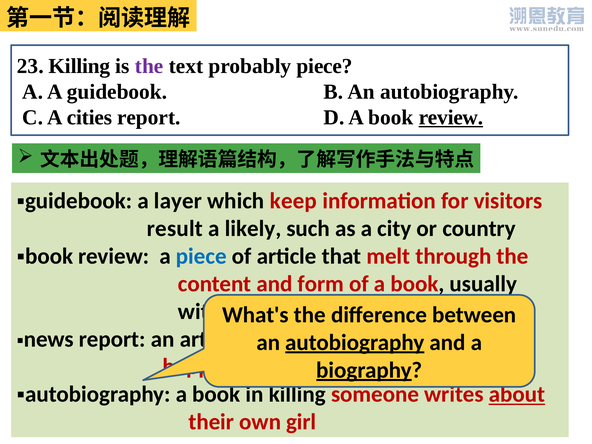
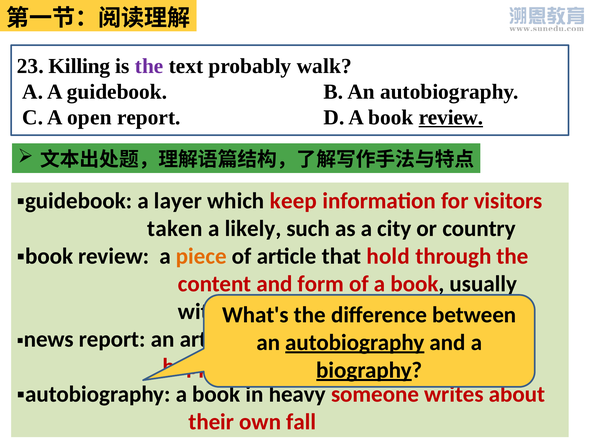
probably piece: piece -> walk (324, 66)
cities: cities -> open (89, 117)
result: result -> taken (175, 229)
piece colour: blue -> orange (201, 256)
melt: melt -> hold (388, 256)
in killing: killing -> heavy (297, 394)
about underline: present -> none (517, 394)
girl: girl -> fall (301, 422)
